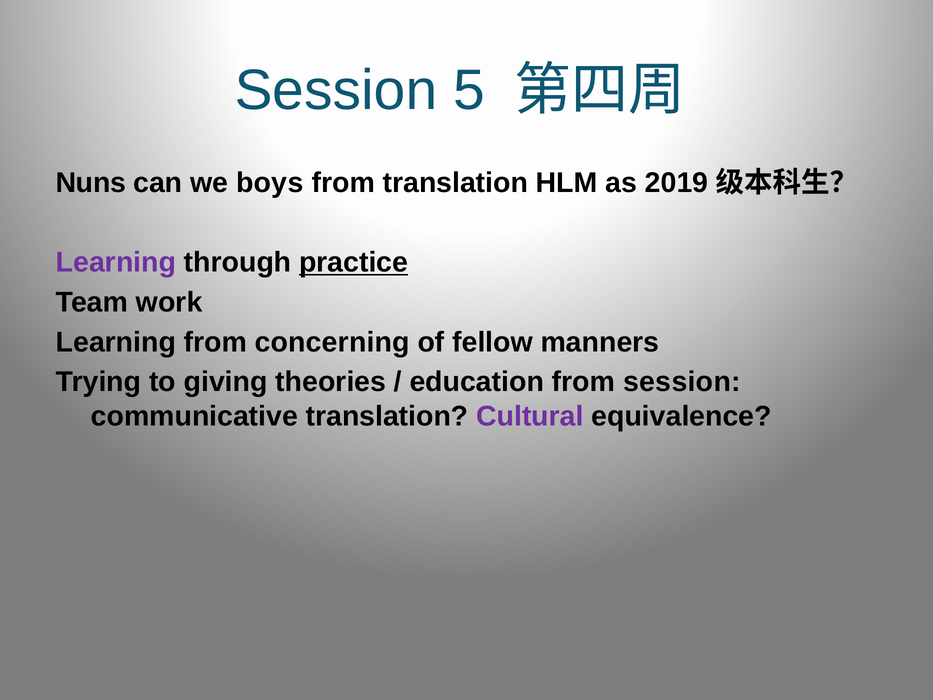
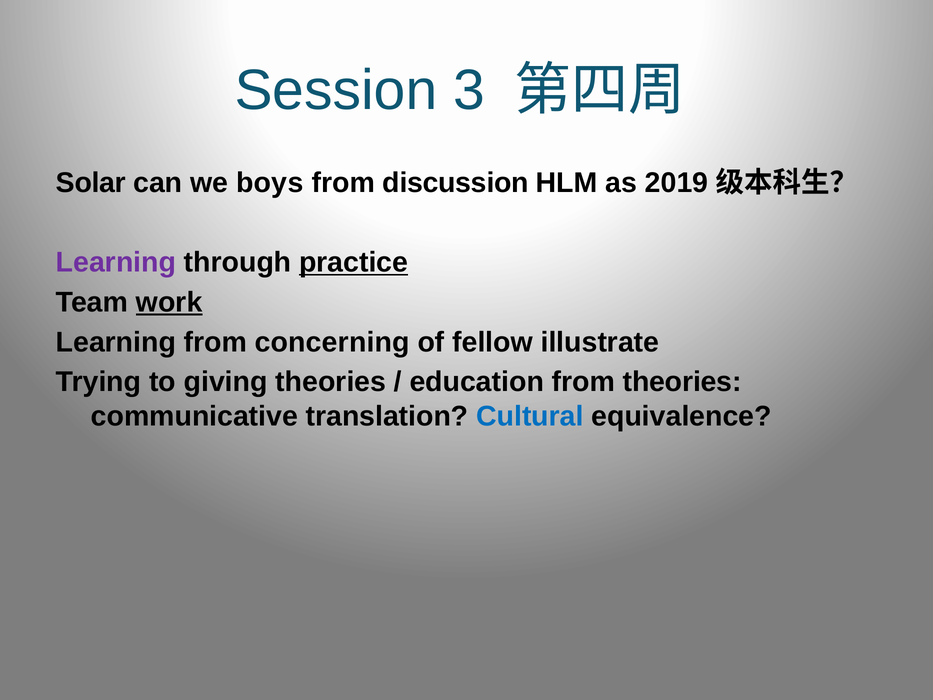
5: 5 -> 3 (469, 90)
Nuns: Nuns -> Solar (91, 183)
from translation: translation -> discussion (456, 183)
work underline: none -> present (169, 302)
manners: manners -> illustrate (600, 342)
from session: session -> theories (682, 382)
Cultural colour: purple -> blue (530, 416)
